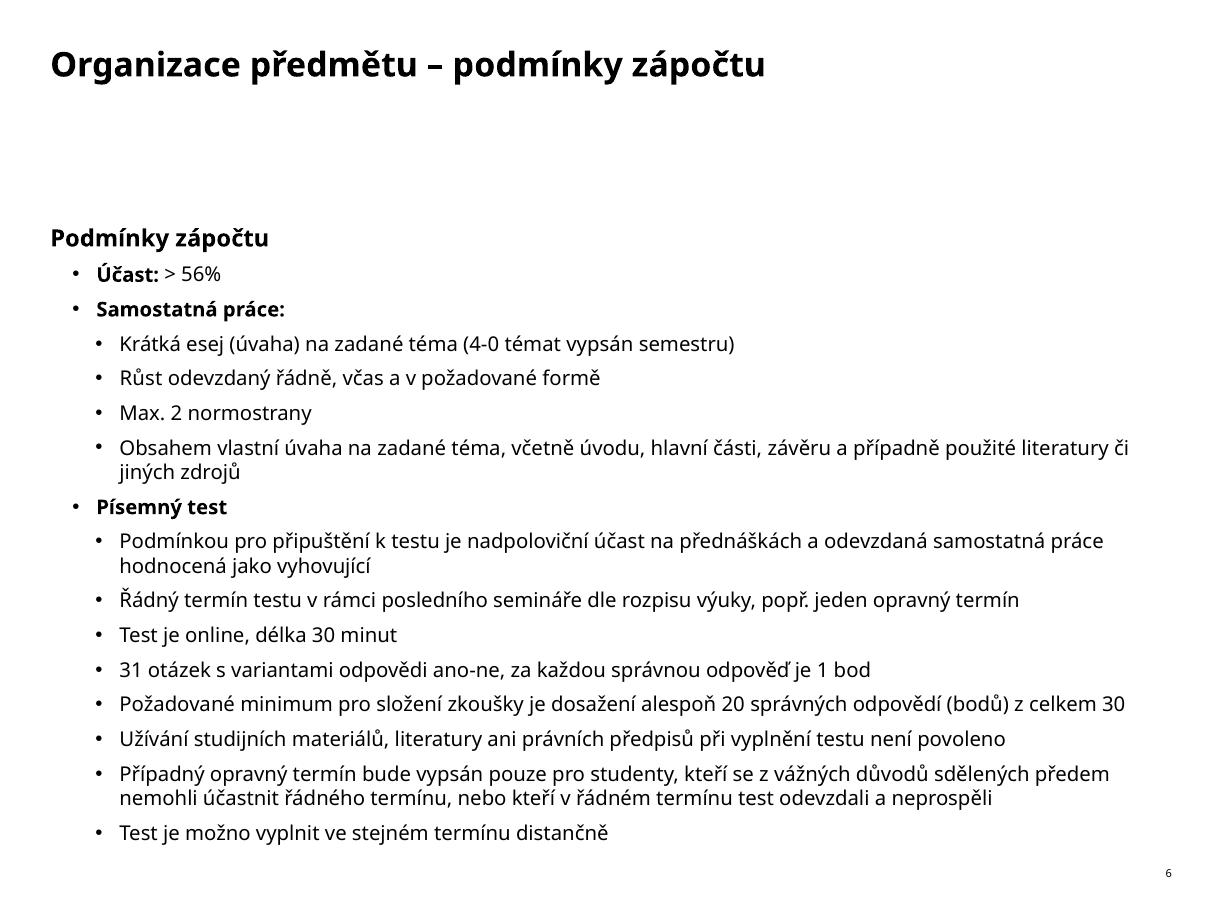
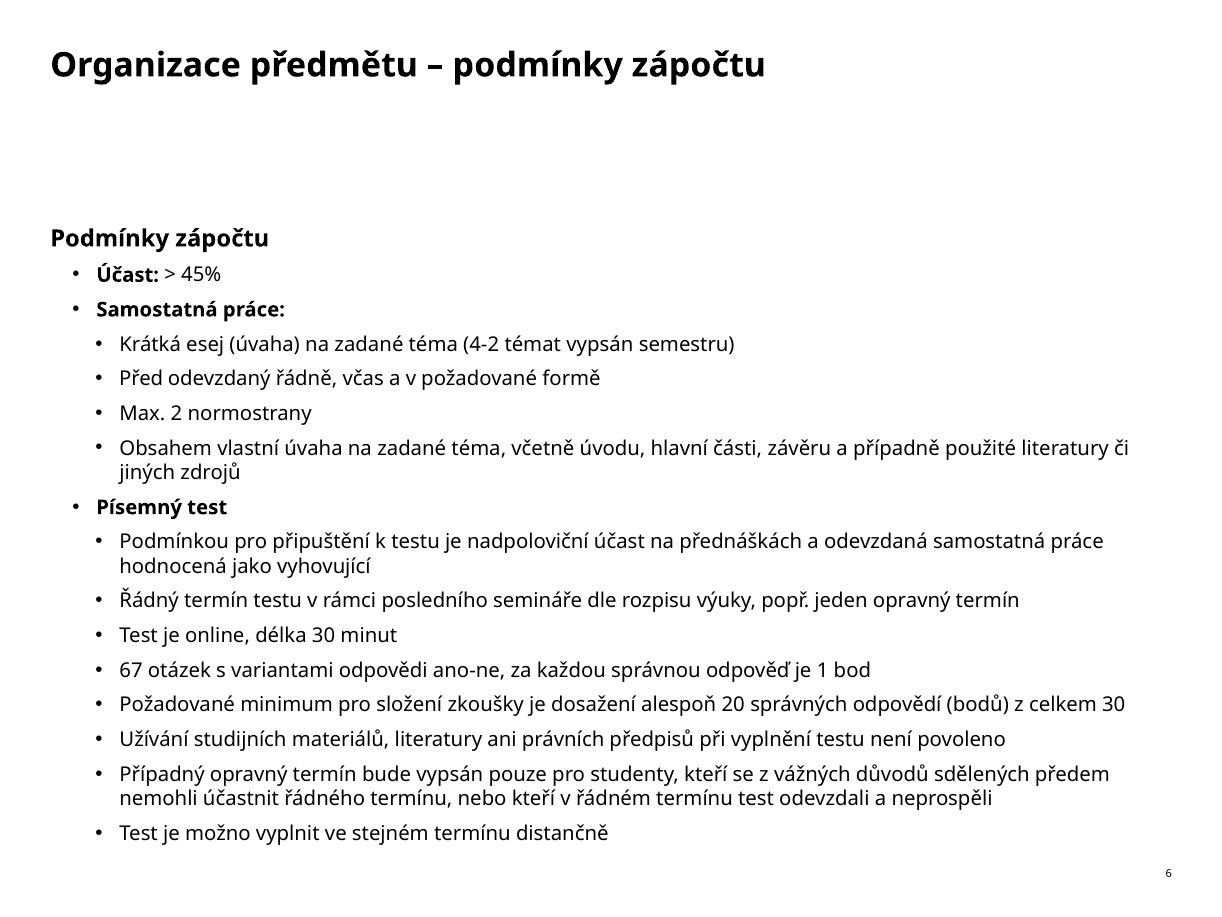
56%: 56% -> 45% (201, 275)
4-0: 4-0 -> 4-2 (481, 344)
Růst: Růst -> Před (141, 379)
31: 31 -> 67 (131, 670)
